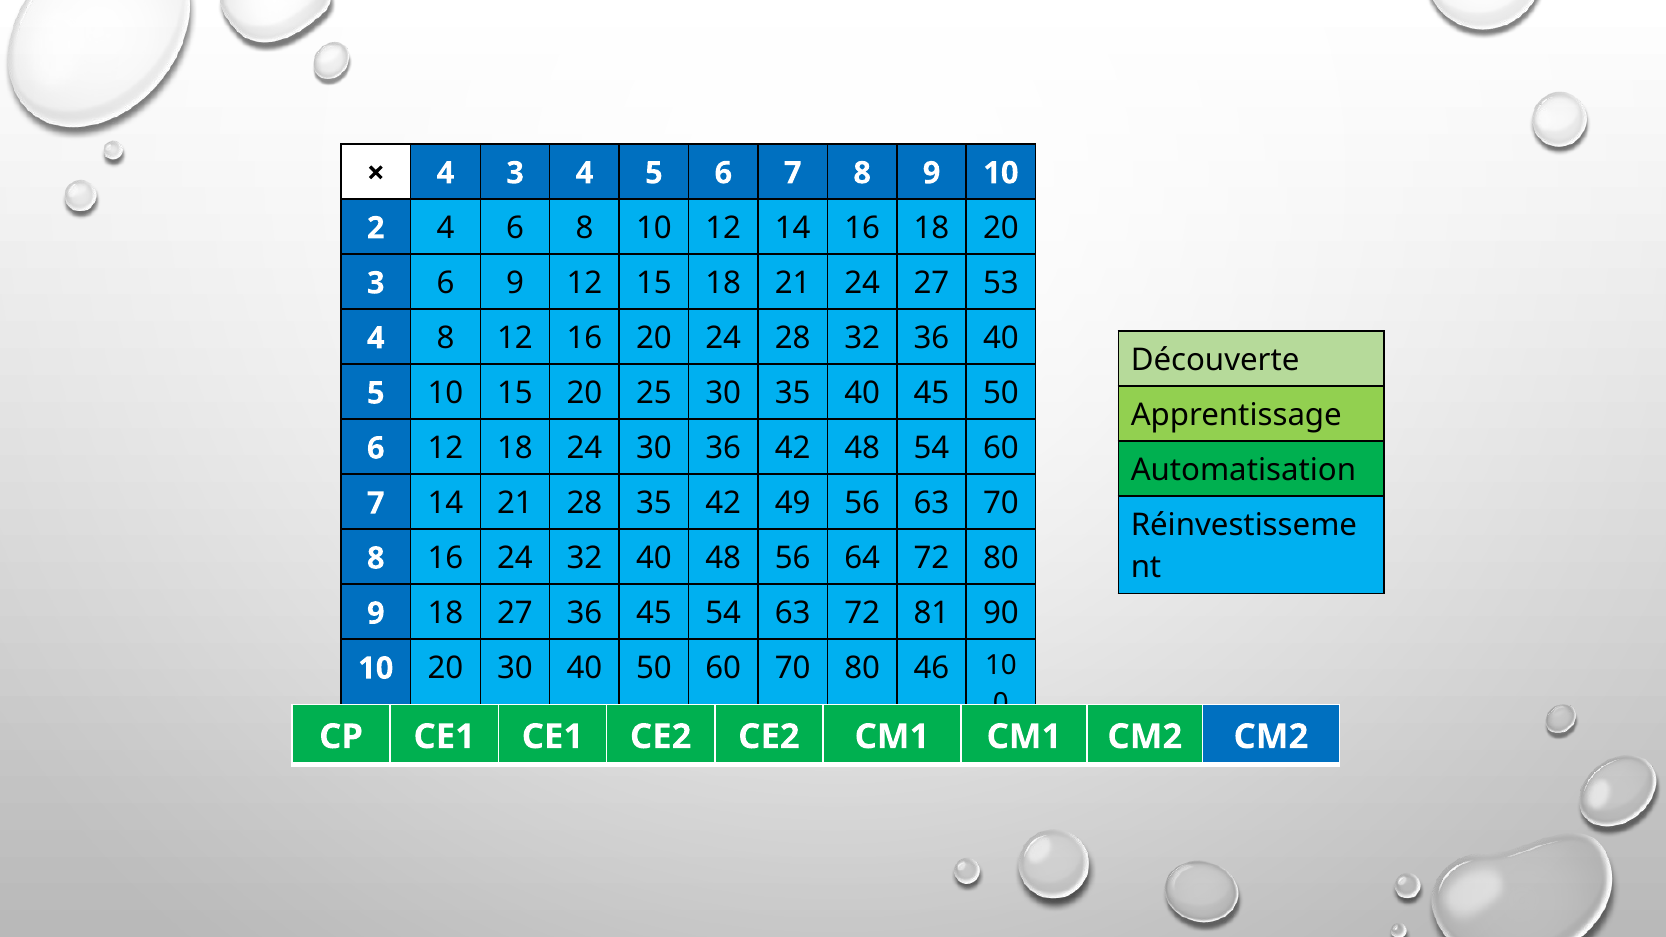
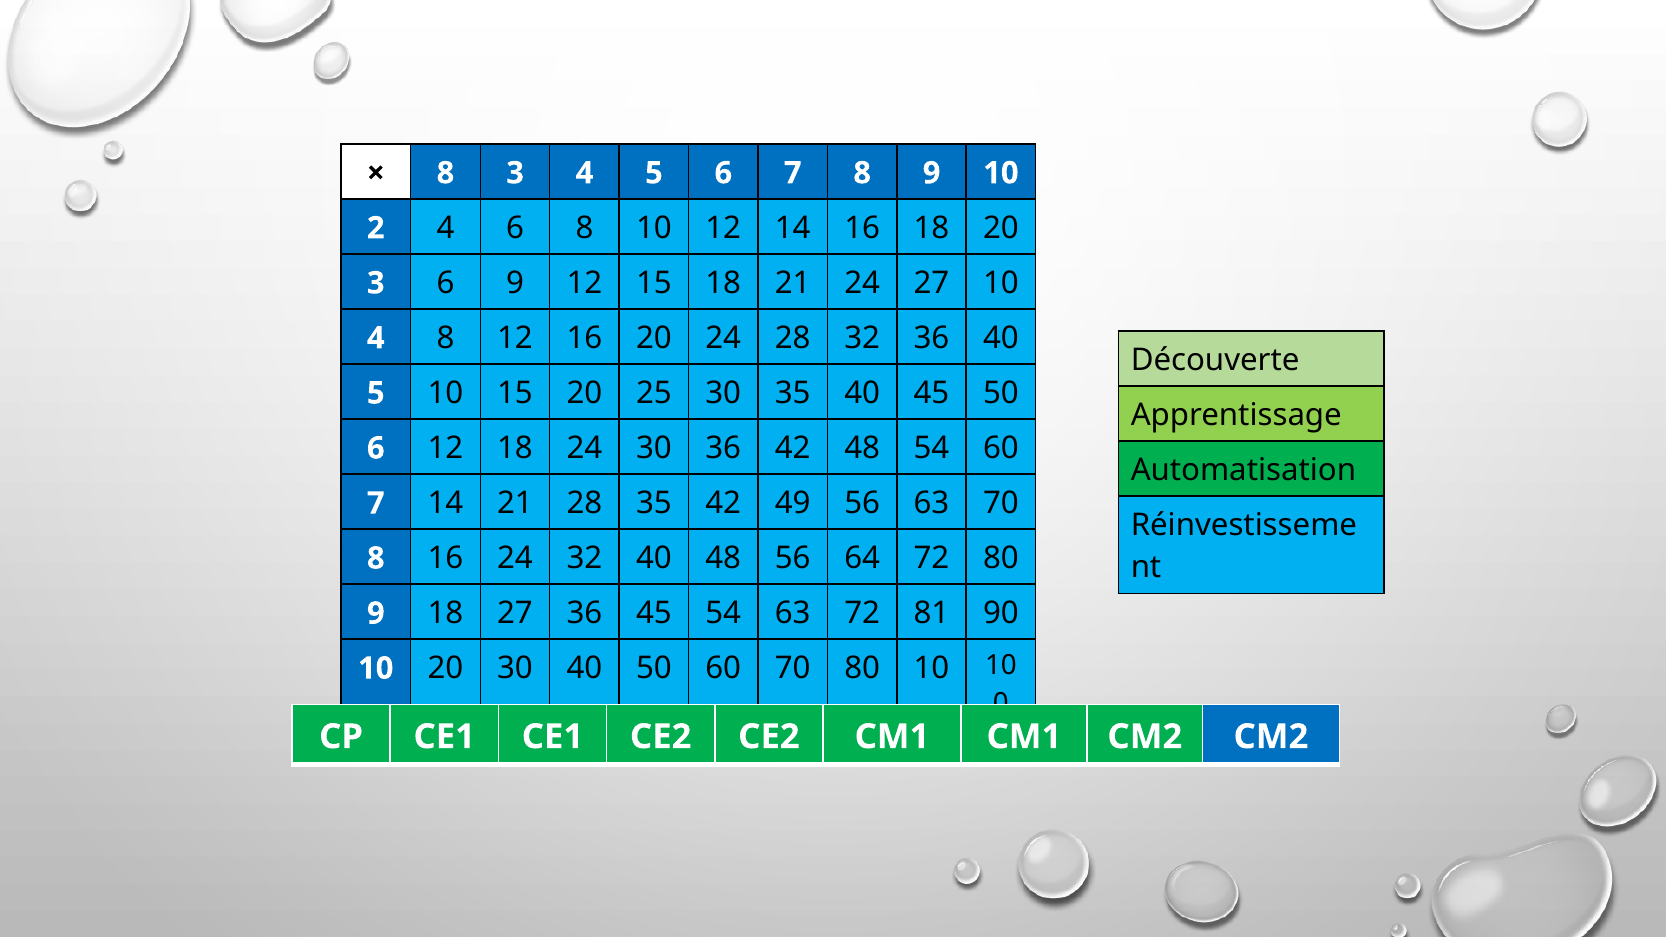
4: 4 -> 8 (445, 173)
27 53: 53 -> 10 (1001, 283)
80 46: 46 -> 10 (932, 668)
